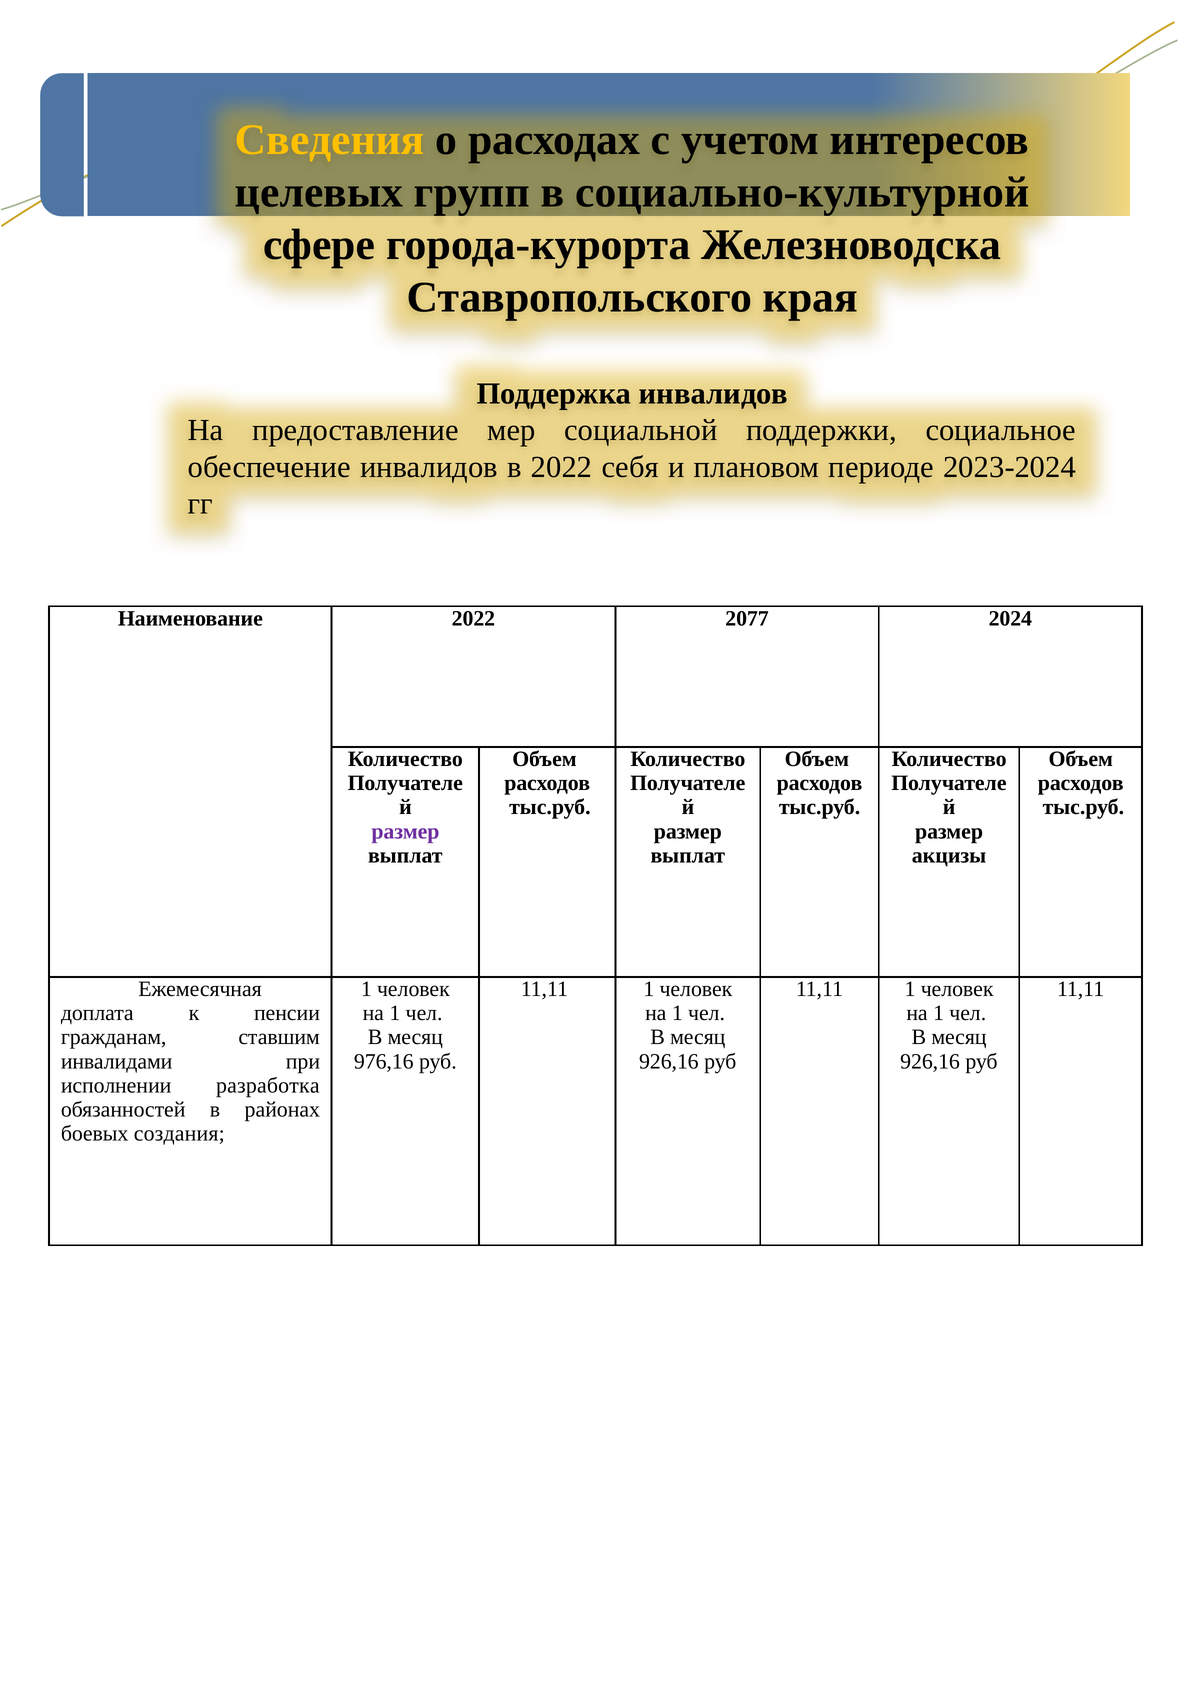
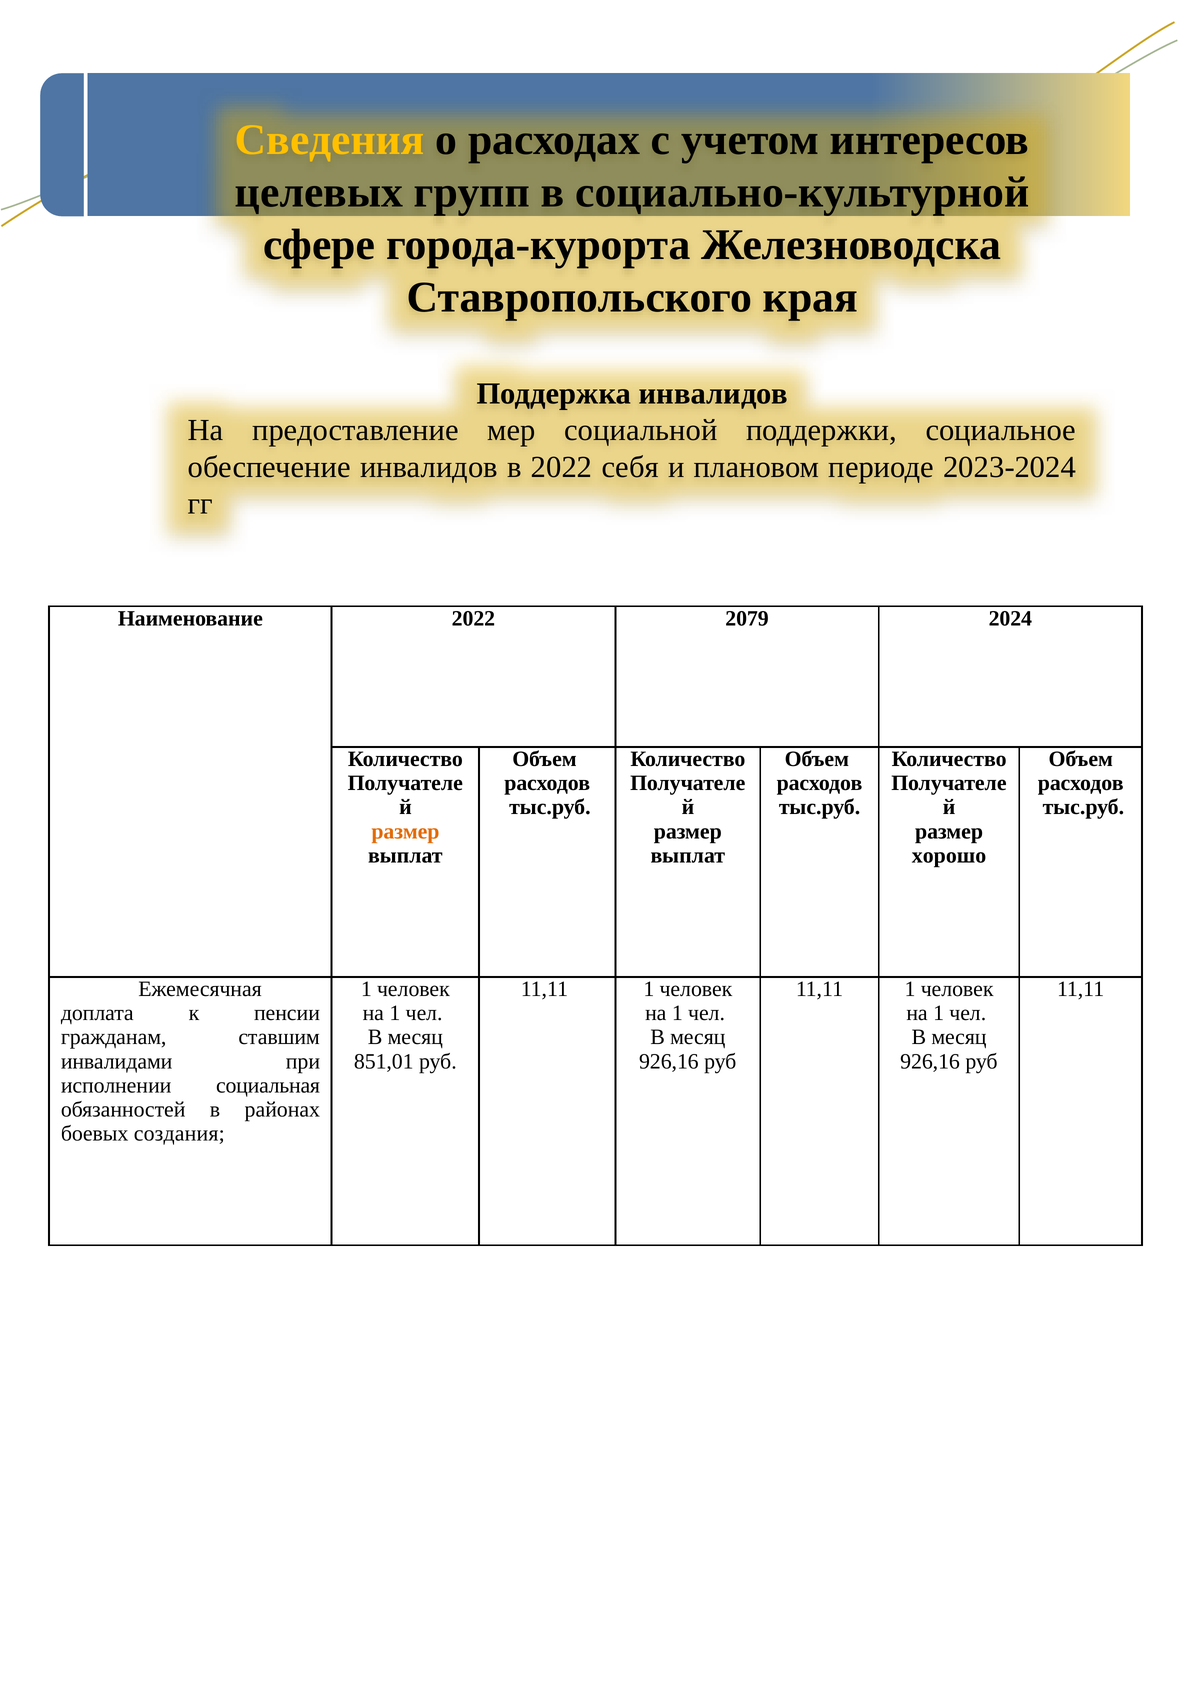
2077: 2077 -> 2079 (747, 618)
размер colour: purple -> orange (405, 831)
акцизы: акцизы -> хорошо (949, 855)
976,16: 976,16 -> 851,01 (384, 1061)
разработка: разработка -> социальная (268, 1085)
